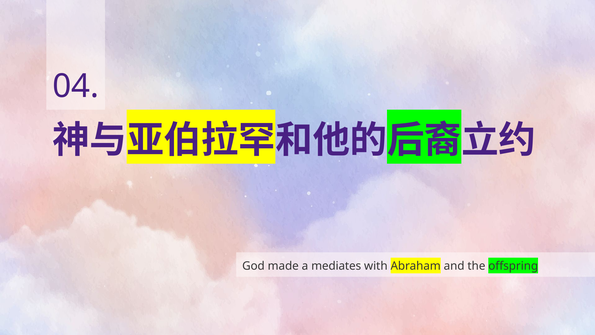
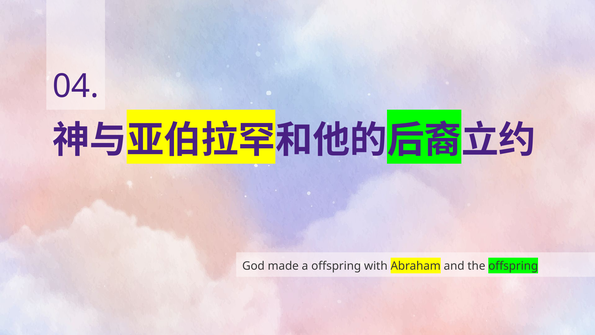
a mediates: mediates -> offspring (336, 266)
